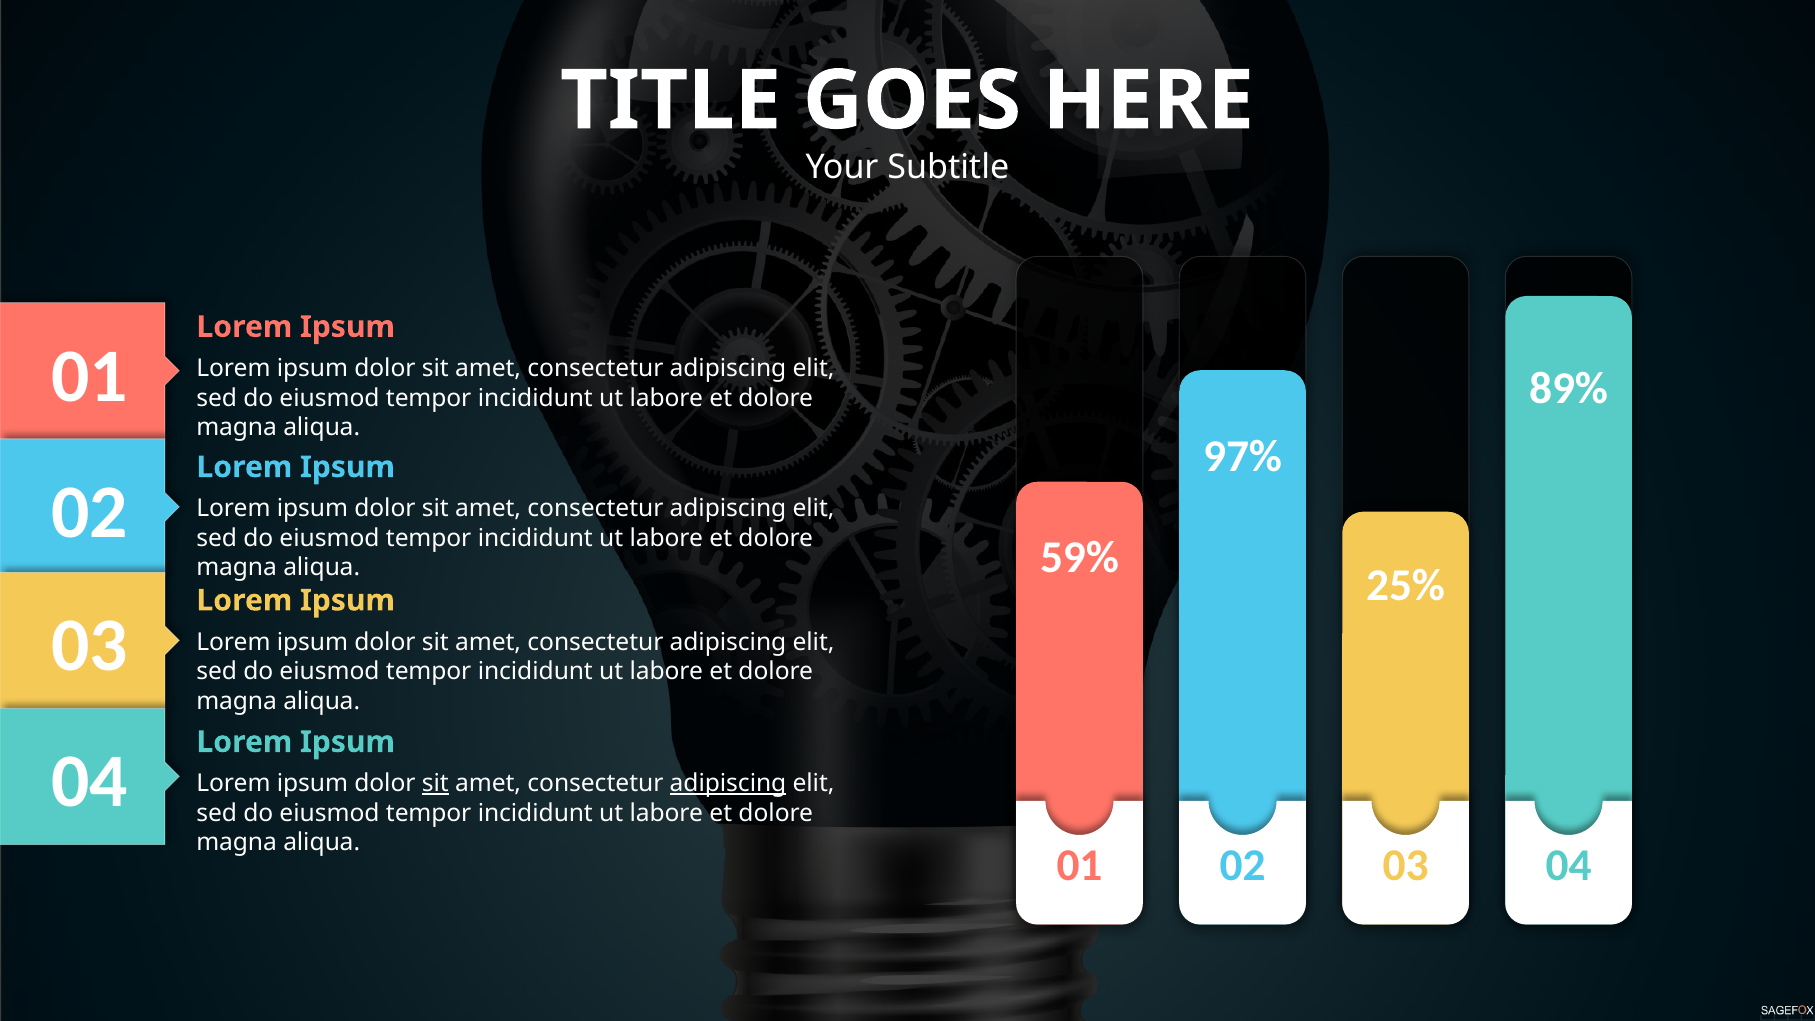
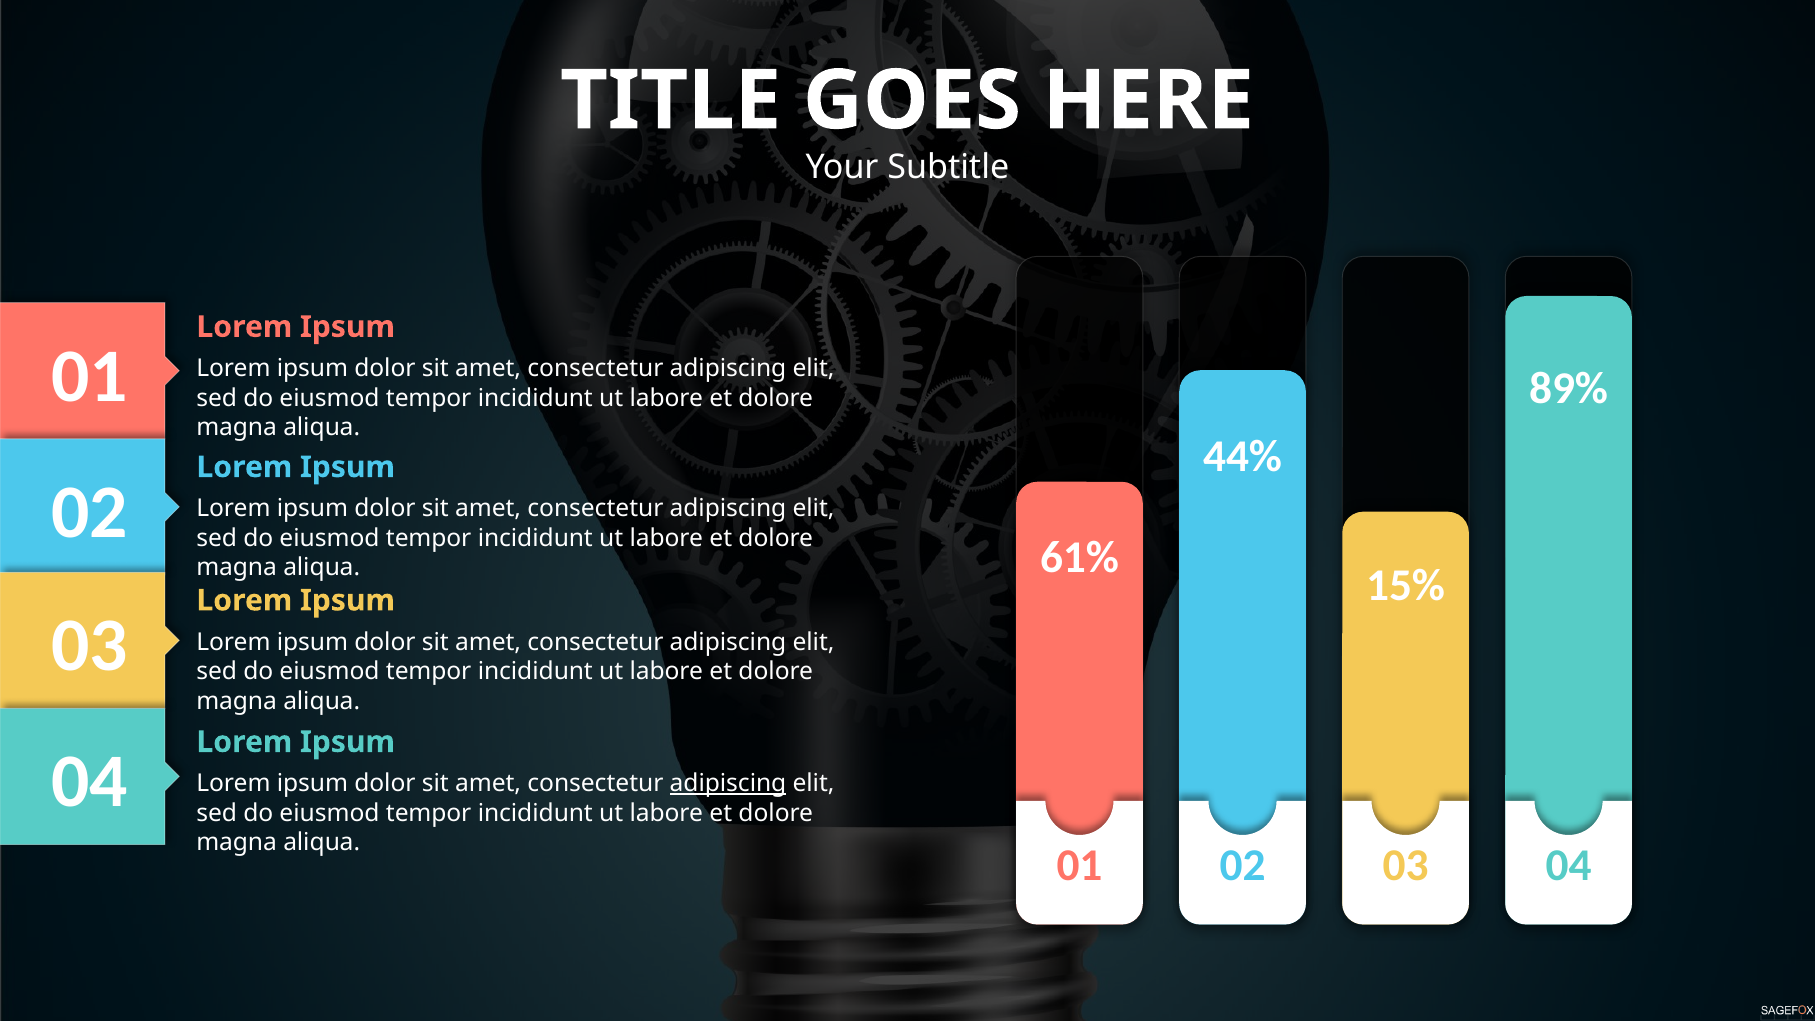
97%: 97% -> 44% (1243, 456)
59%: 59% -> 61% (1079, 558)
25%: 25% -> 15% (1406, 585)
sit underline: present -> none (435, 784)
